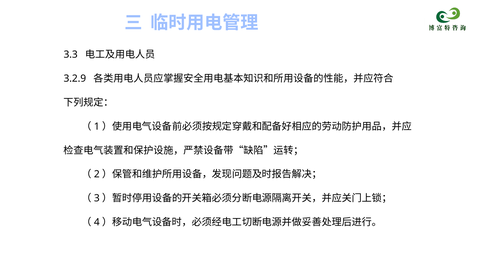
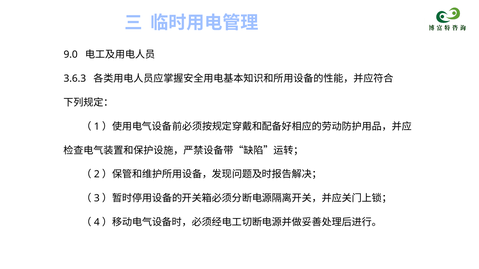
3.3: 3.3 -> 9.0 (71, 55)
3.2.9: 3.2.9 -> 3.6.3 (75, 79)
